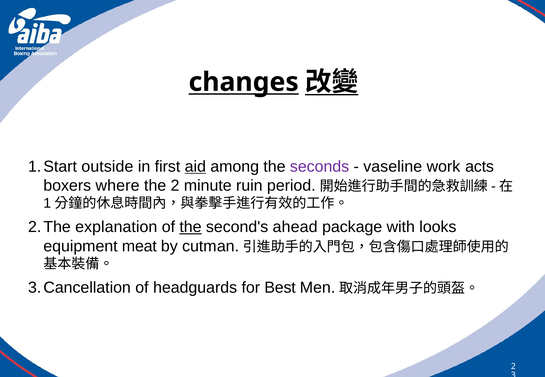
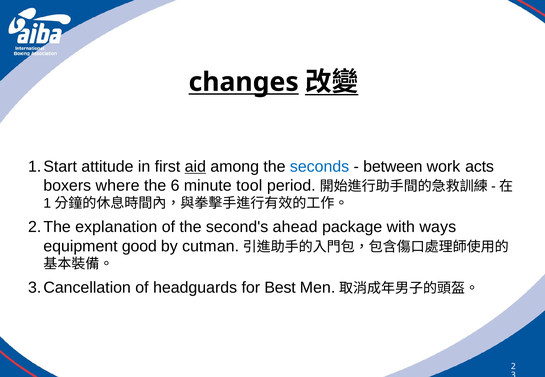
outside: outside -> attitude (107, 167)
seconds colour: purple -> blue (320, 167)
vaseline: vaseline -> between (393, 167)
the 2: 2 -> 6 (175, 186)
ruin: ruin -> tool (249, 186)
the underline: present -> none (190, 227)
looks: looks -> ways (438, 227)
meat: meat -> good (139, 246)
